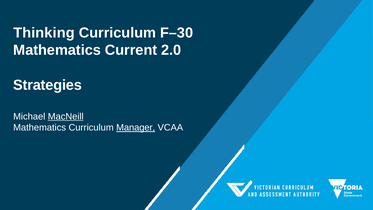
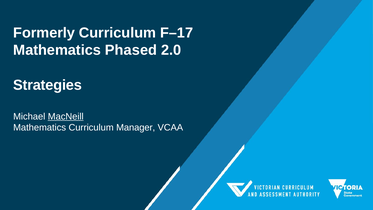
Thinking: Thinking -> Formerly (44, 33)
F–30: F–30 -> F–17 (177, 33)
Current: Current -> Phased (131, 50)
Manager underline: present -> none (136, 128)
